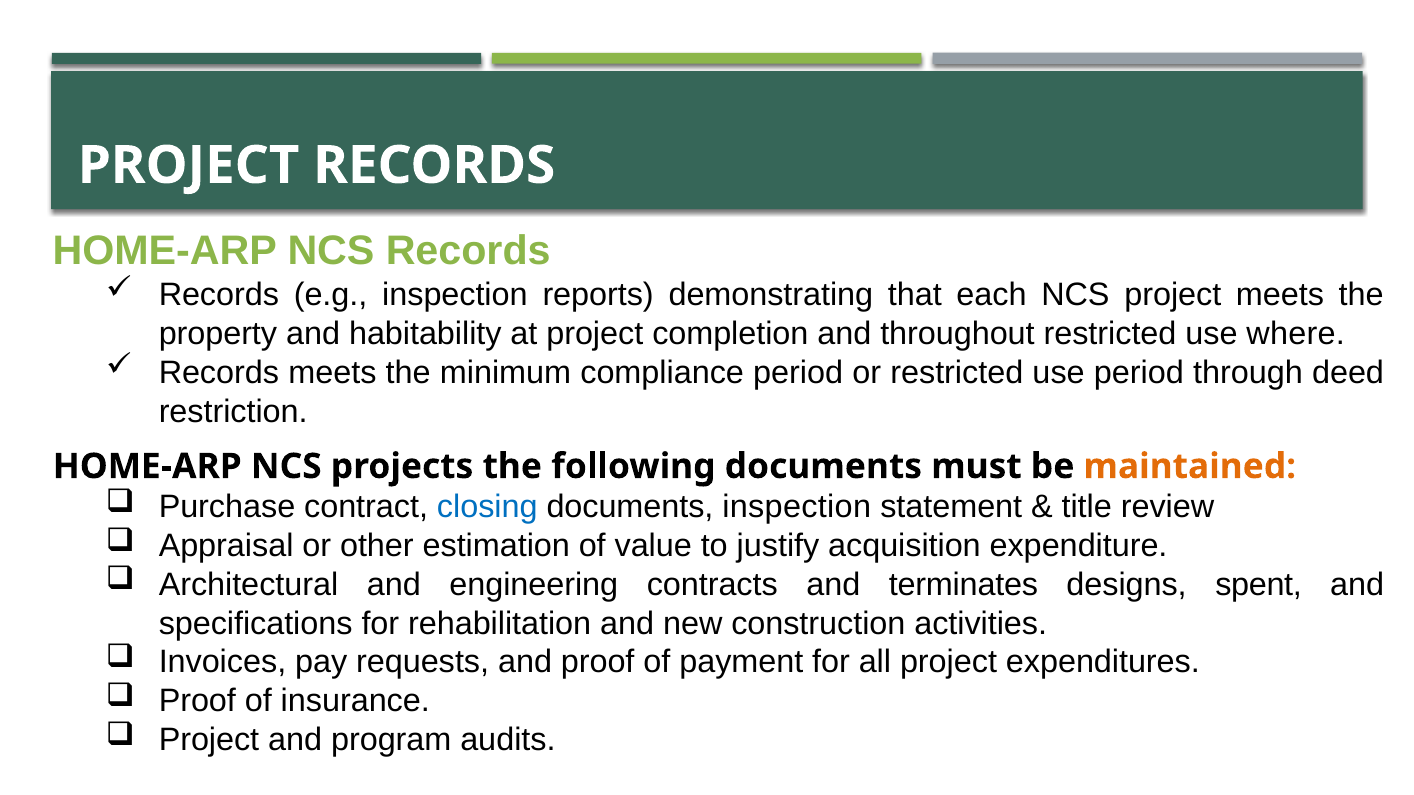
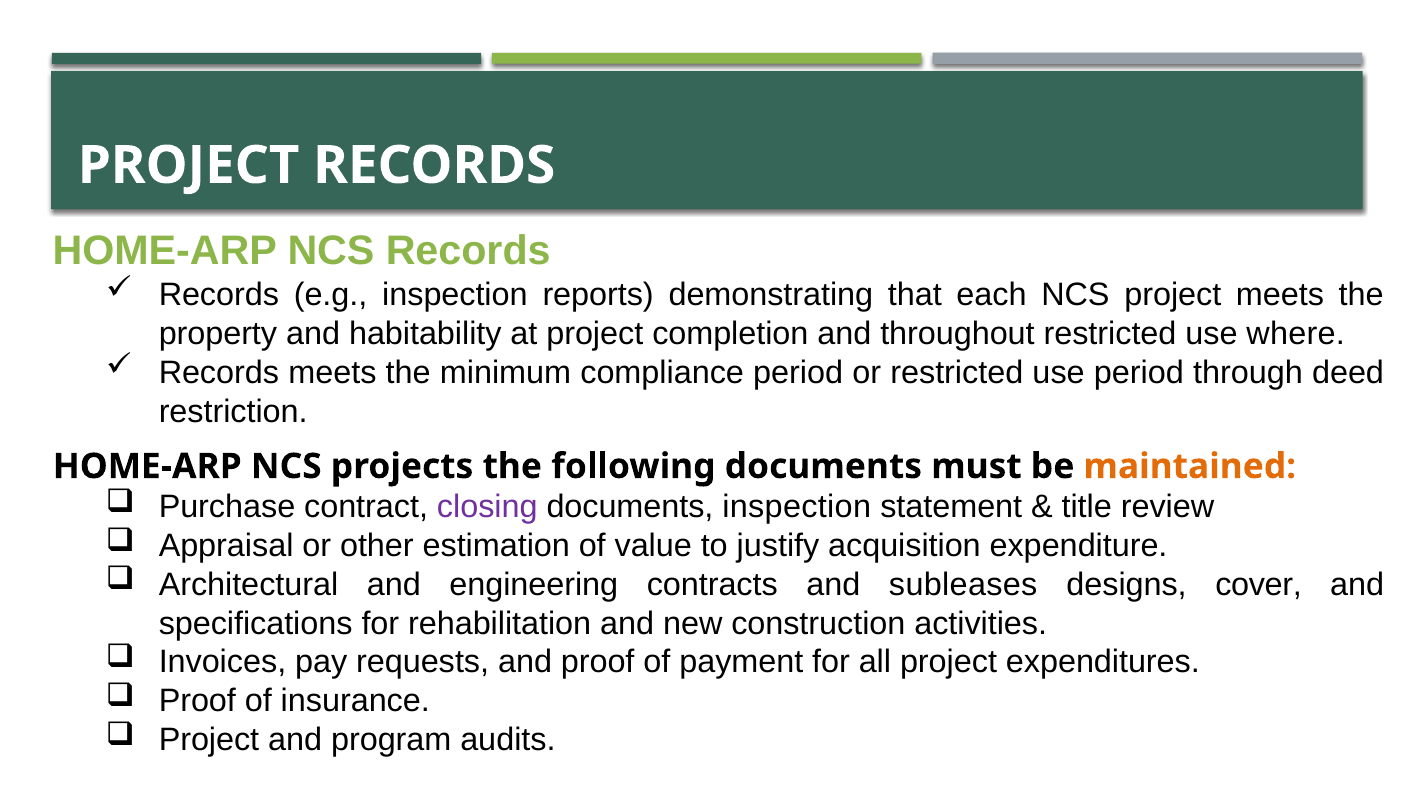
closing colour: blue -> purple (487, 507)
terminates: terminates -> subleases (963, 585)
spent: spent -> cover (1259, 585)
